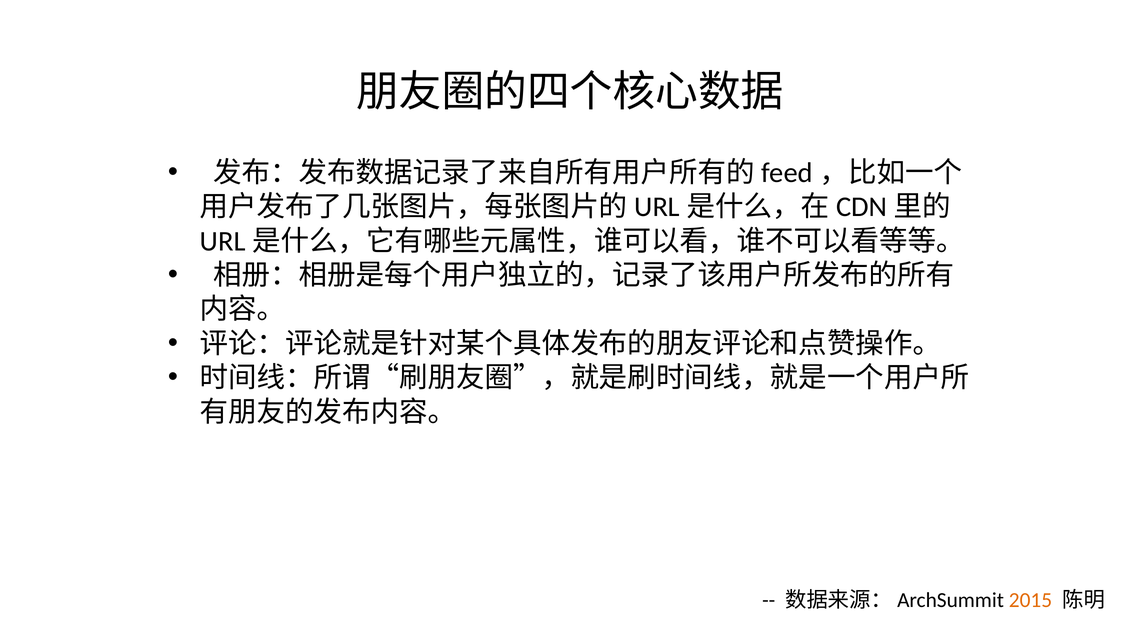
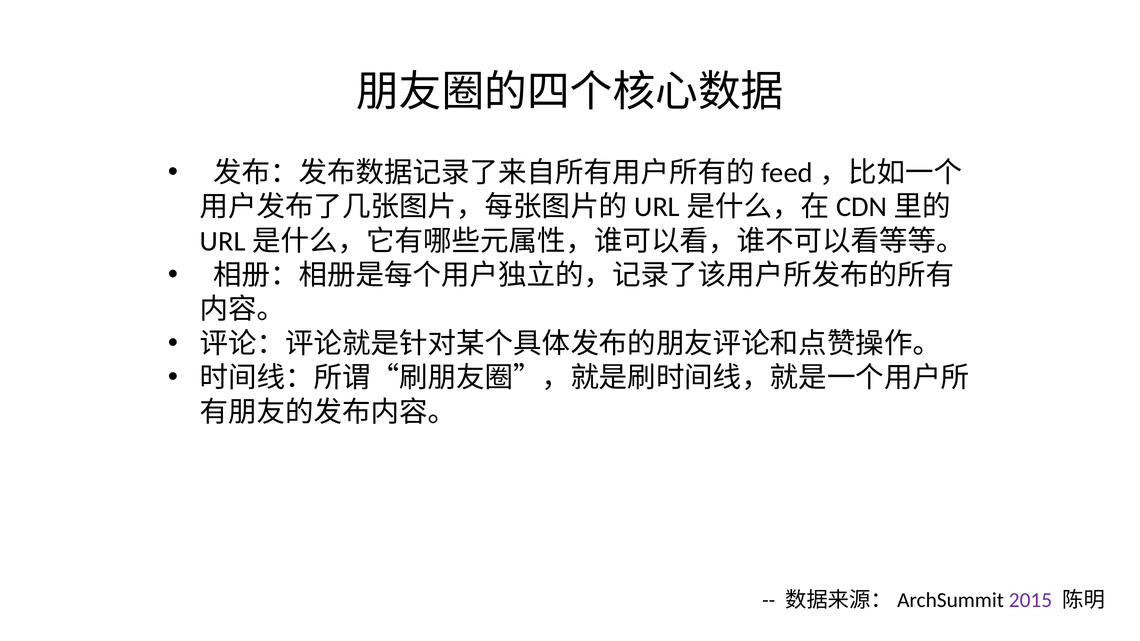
2015 colour: orange -> purple (1030, 600)
